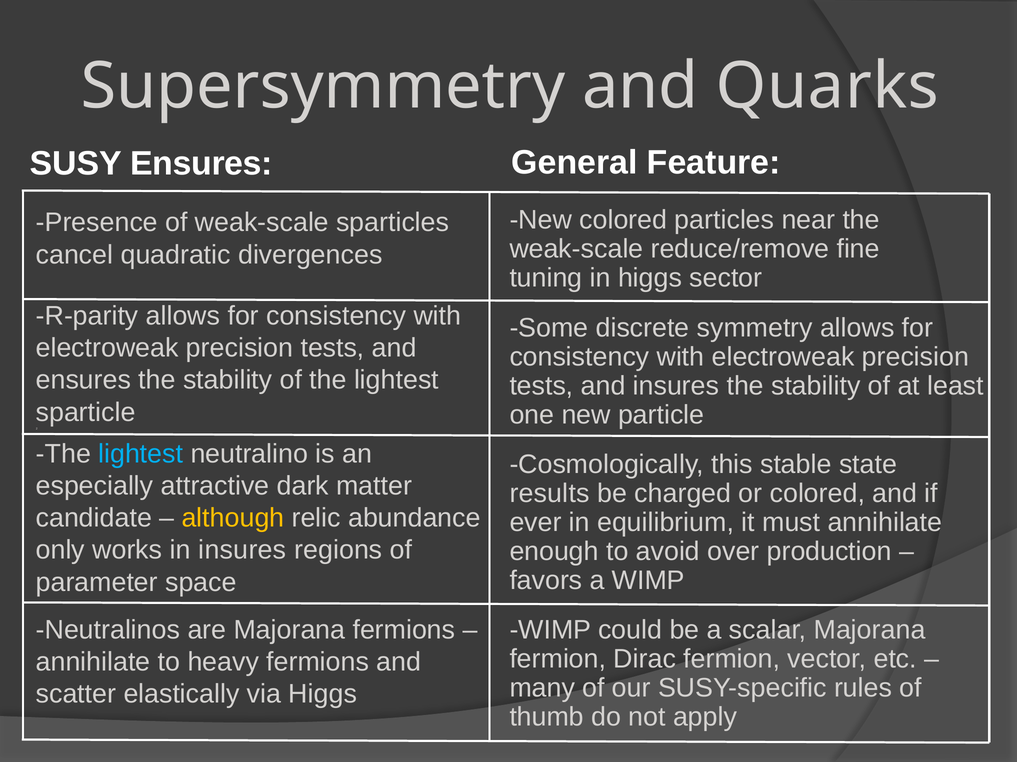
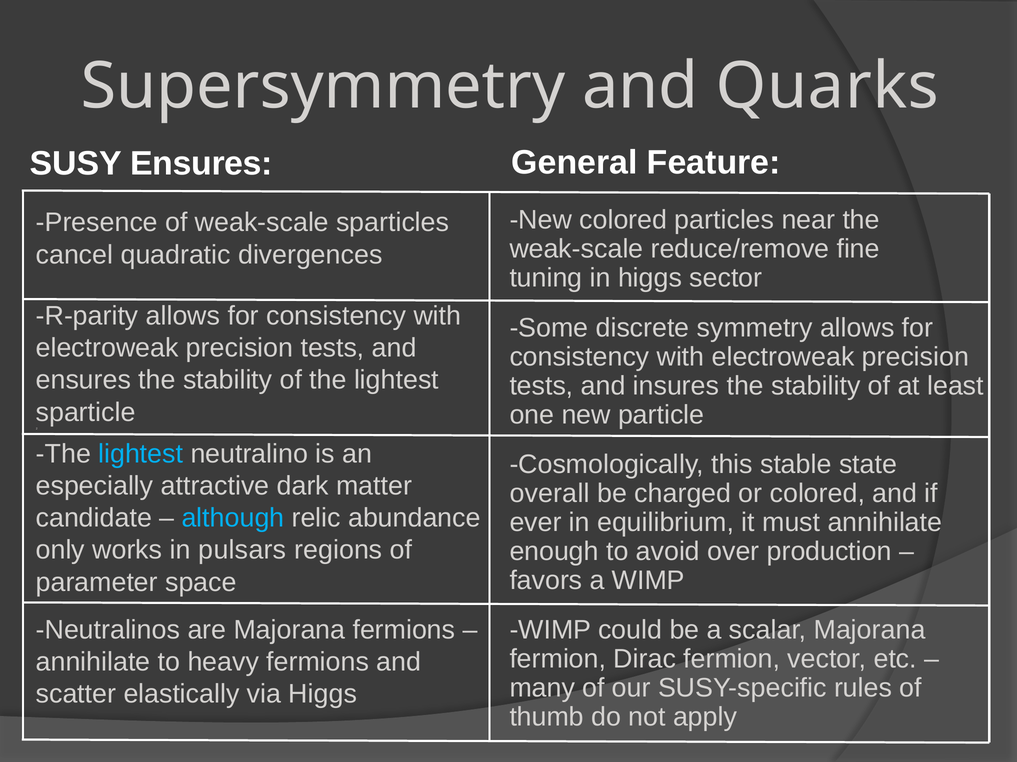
results: results -> overall (550, 494)
although colour: yellow -> light blue (233, 519)
in insures: insures -> pulsars (242, 551)
